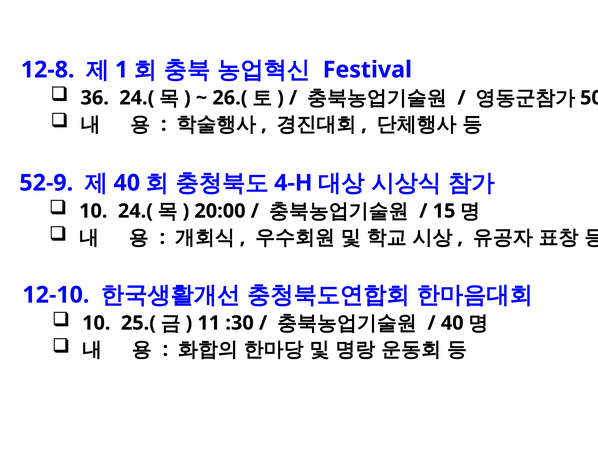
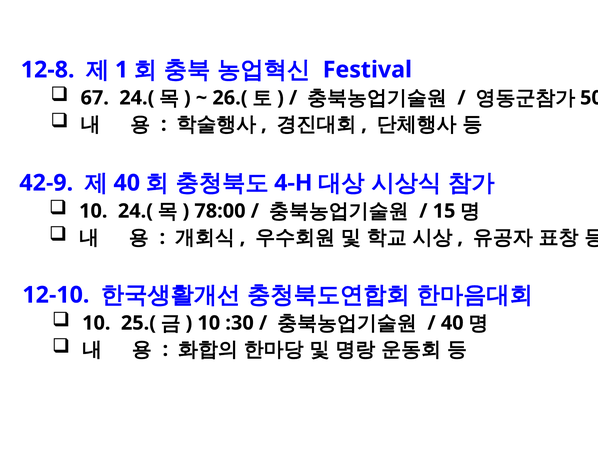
36: 36 -> 67 (95, 98)
52-9: 52-9 -> 42-9 (46, 183)
20:00: 20:00 -> 78:00 (220, 211)
11: 11 -> 10 (209, 323)
